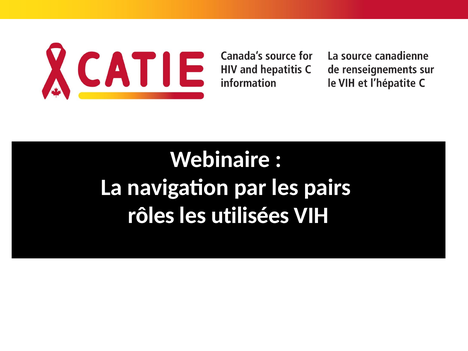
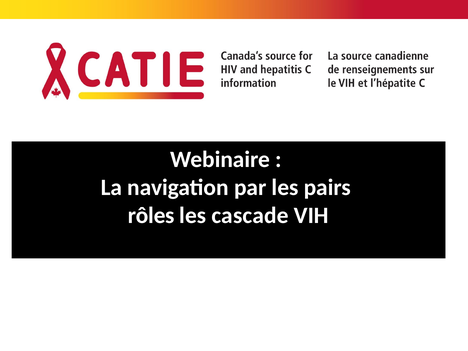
utilisées: utilisées -> cascade (250, 216)
